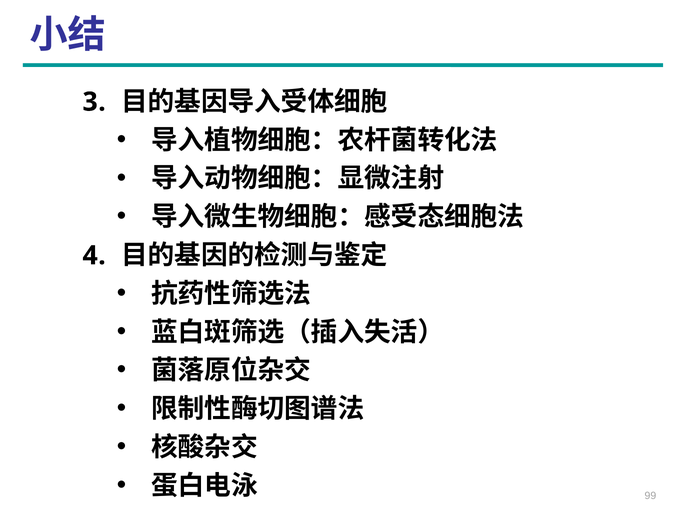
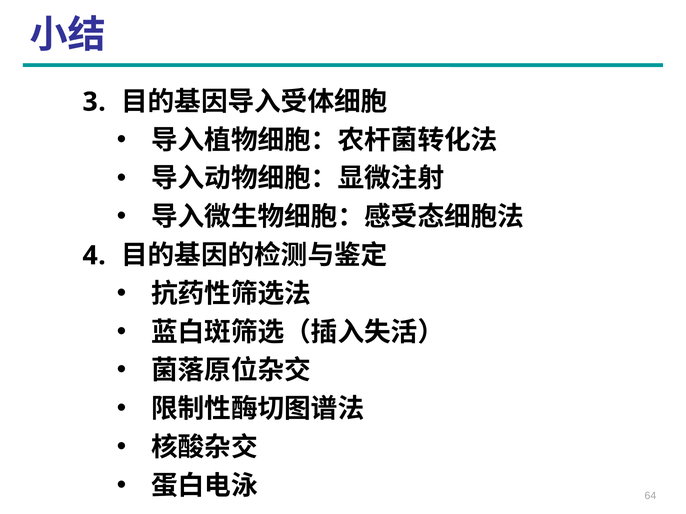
99: 99 -> 64 (650, 496)
